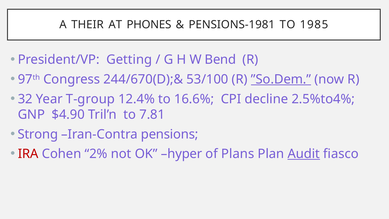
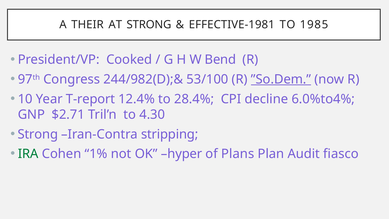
AT PHONES: PHONES -> STRONG (149, 25)
PENSIONS-1981: PENSIONS-1981 -> EFFECTIVE-1981 (232, 25)
Getting: Getting -> Cooked (129, 60)
244/670(D);&: 244/670(D);& -> 244/982(D);& (143, 79)
32: 32 -> 10 (25, 99)
T-group: T-group -> T-report (91, 99)
16.6%: 16.6% -> 28.4% (194, 99)
2.5%to4%: 2.5%to4% -> 6.0%to4% (323, 99)
$4.90: $4.90 -> $2.71 (68, 114)
7.81: 7.81 -> 4.30 (152, 114)
pensions: pensions -> stripping (170, 134)
IRA colour: red -> green (28, 154)
2%: 2% -> 1% (96, 154)
Audit underline: present -> none (304, 154)
